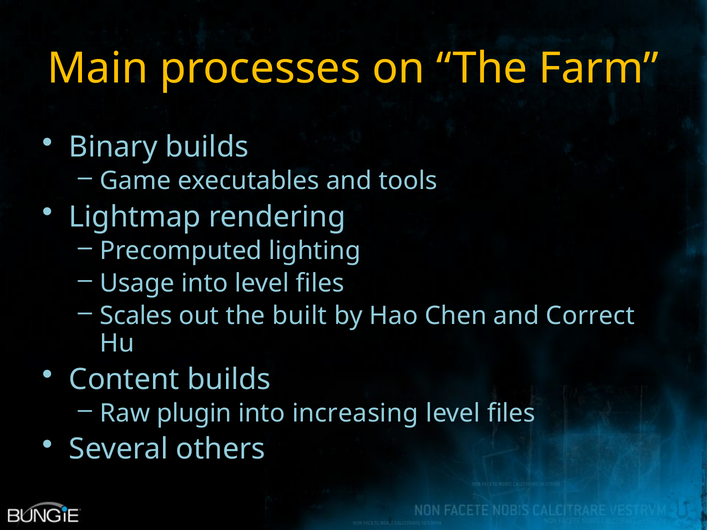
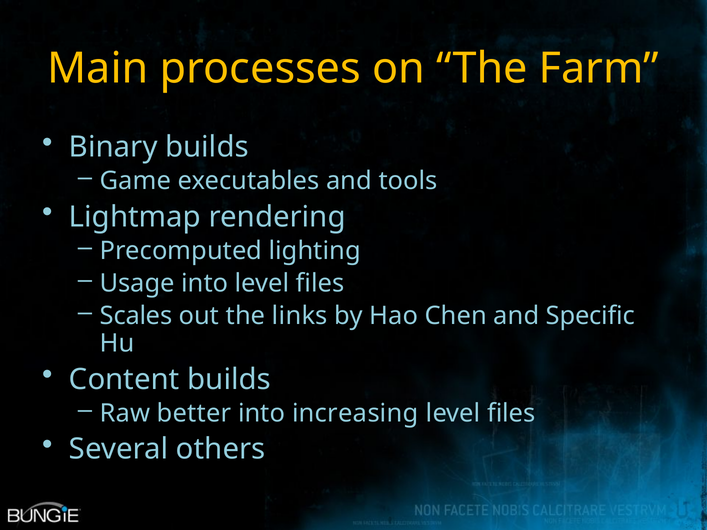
built: built -> links (300, 316)
Correct: Correct -> Specific (591, 316)
plugin: plugin -> better (194, 414)
